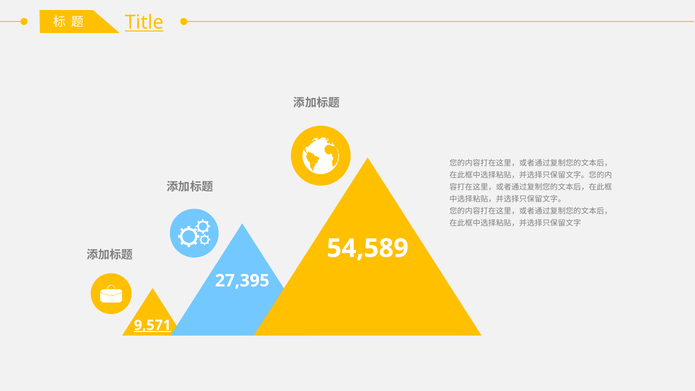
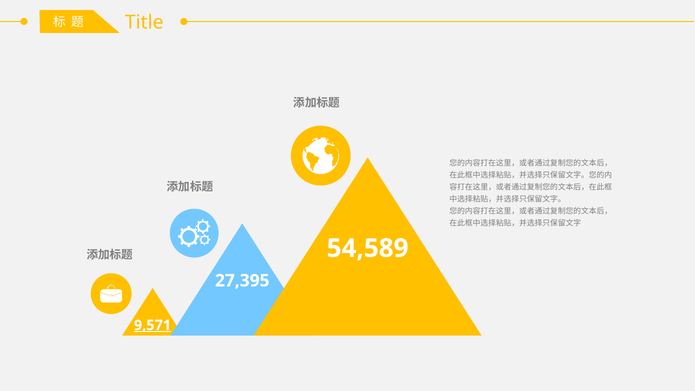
Title underline: present -> none (144, 23)
